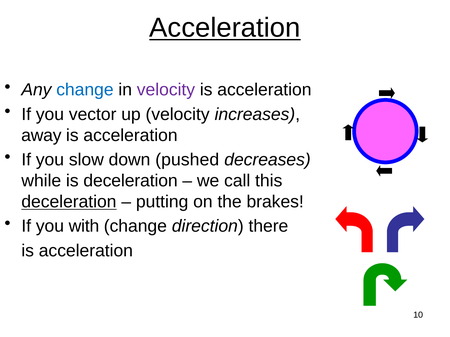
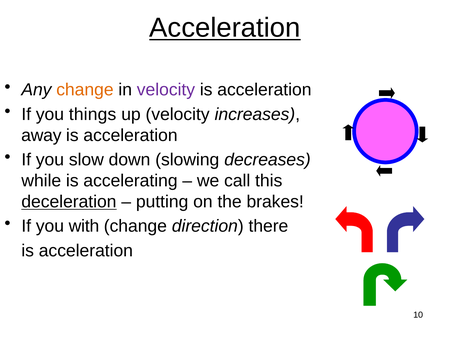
change colour: blue -> orange (85, 90)
vector: vector -> things (93, 114)
pushed: pushed -> slowing (187, 160)
is deceleration: deceleration -> accelerating (130, 181)
